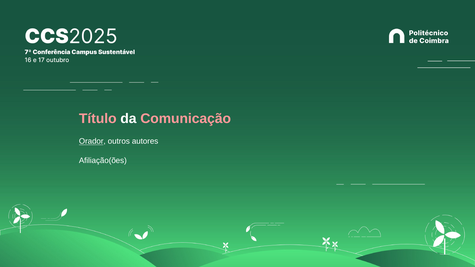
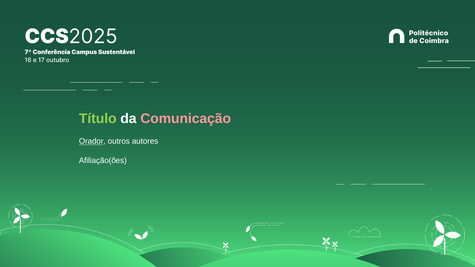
Título colour: pink -> light green (98, 119)
